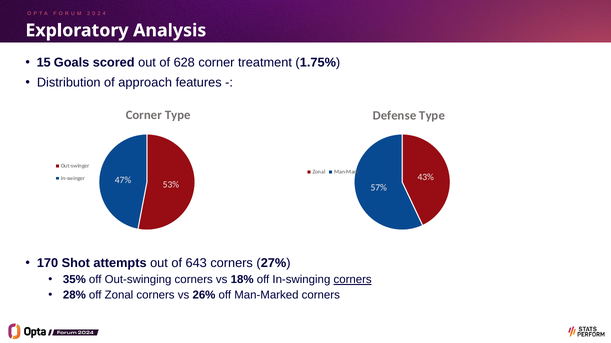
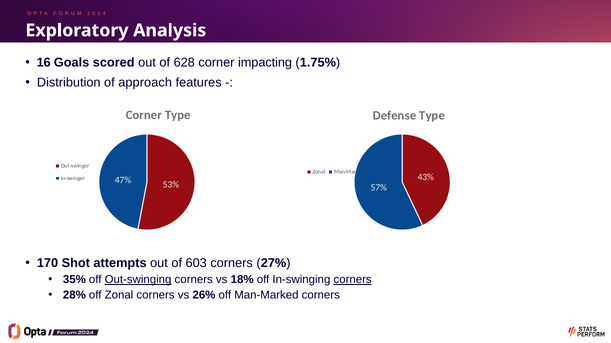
15: 15 -> 16 (44, 62)
treatment: treatment -> impacting (265, 62)
643: 643 -> 603 (196, 264)
Out-swinging underline: none -> present (138, 280)
